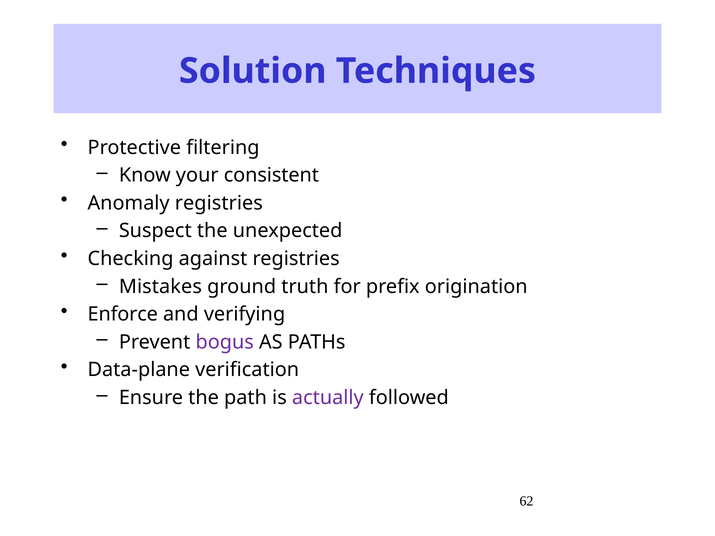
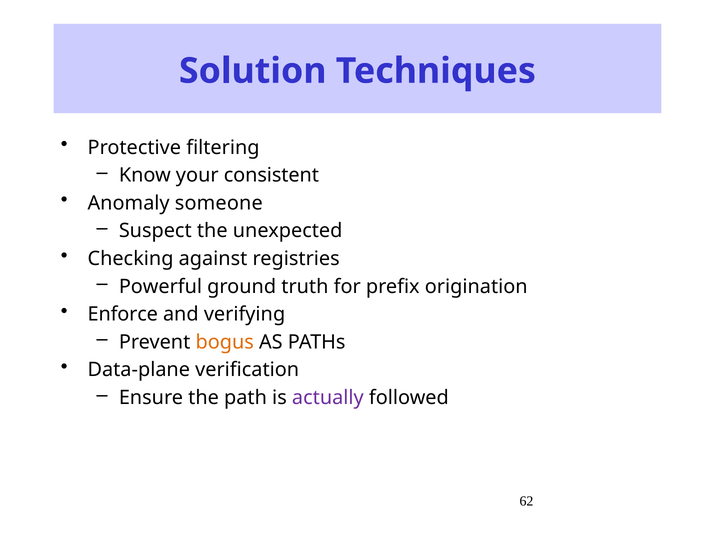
Anomaly registries: registries -> someone (219, 203)
Mistakes: Mistakes -> Powerful (160, 287)
bogus colour: purple -> orange (225, 342)
